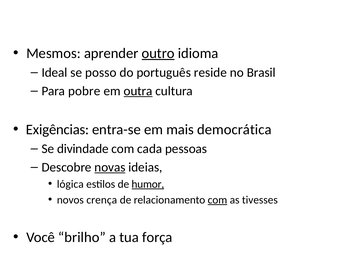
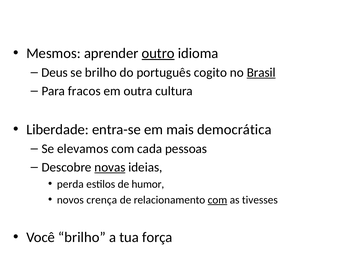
Ideal: Ideal -> Deus (55, 72)
se posso: posso -> brilho (101, 72)
reside: reside -> cogito (210, 72)
Brasil underline: none -> present (261, 72)
pobre: pobre -> fracos (84, 91)
outra underline: present -> none (138, 91)
Exigências: Exigências -> Liberdade (57, 129)
divindade: divindade -> elevamos (83, 148)
lógica: lógica -> perda (70, 184)
humor underline: present -> none (148, 184)
